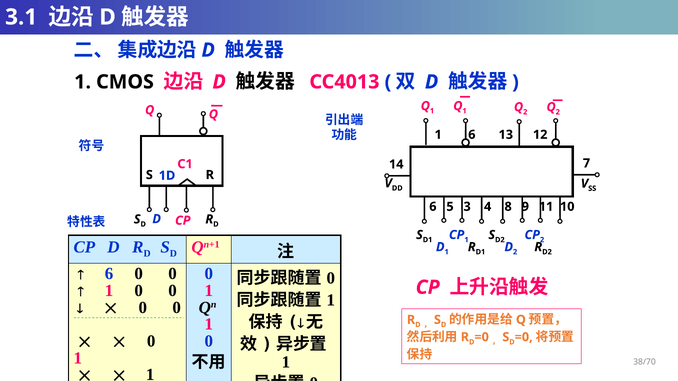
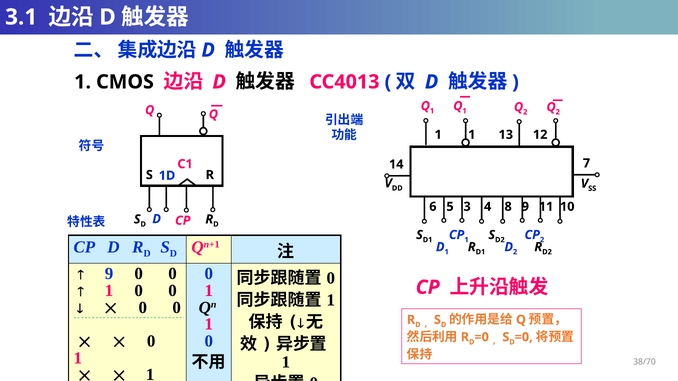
6: 6 -> 1 (472, 135)
6: 6 -> 9 (109, 274)
